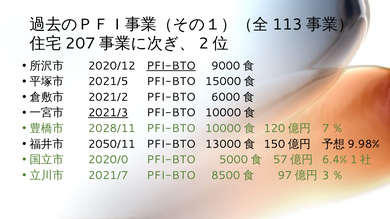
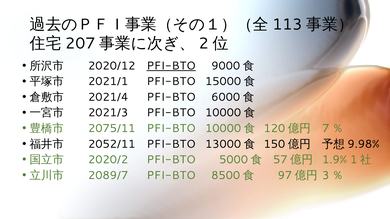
2021/5: 2021/5 -> 2021/1 (108, 82)
2021/2: 2021/2 -> 2021/4 (108, 97)
2021/3 underline: present -> none (108, 113)
2028/11: 2028/11 -> 2075/11 (112, 129)
2050/11: 2050/11 -> 2052/11 (112, 144)
2020/0: 2020/0 -> 2020/2 (108, 160)
6.4%: 6.4% -> 1.9% (335, 160)
2021/7: 2021/7 -> 2089/7 (108, 176)
